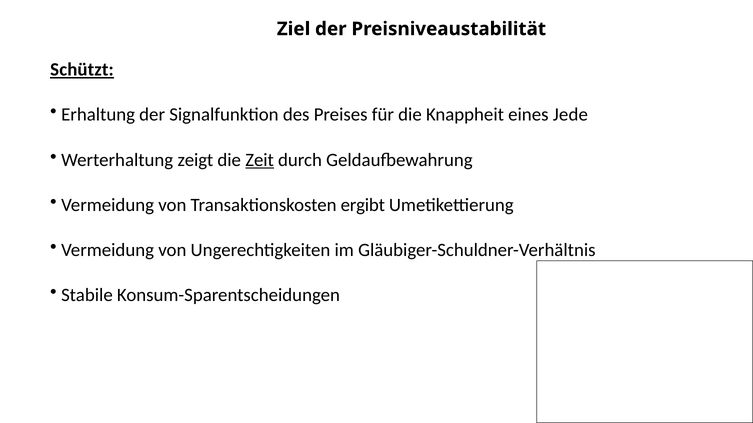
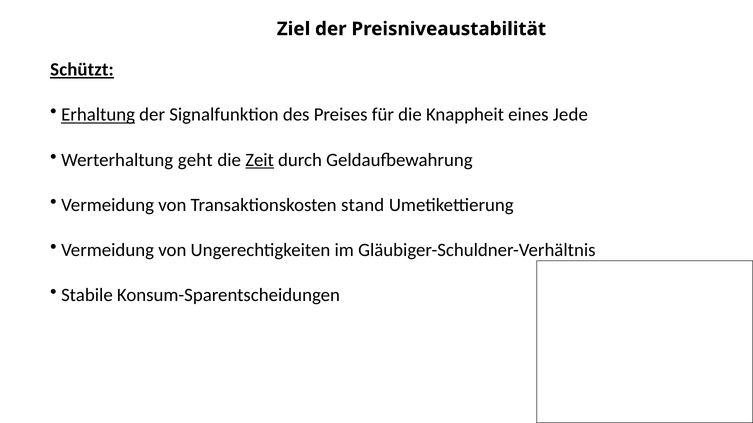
Erhaltung underline: none -> present (98, 115)
zeigt: zeigt -> geht (195, 160)
ergibt: ergibt -> stand (363, 205)
